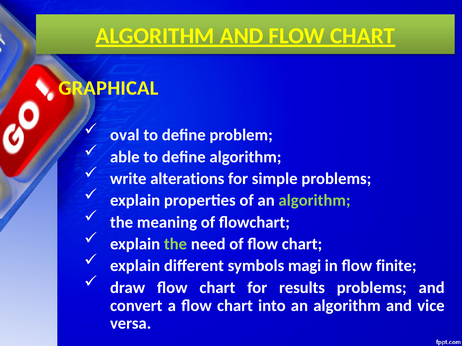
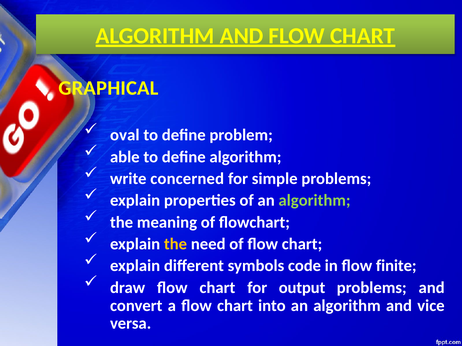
alterations: alterations -> concerned (187, 179)
the colour: light green -> yellow (175, 244)
magi: magi -> code (305, 266)
results: results -> output (302, 288)
